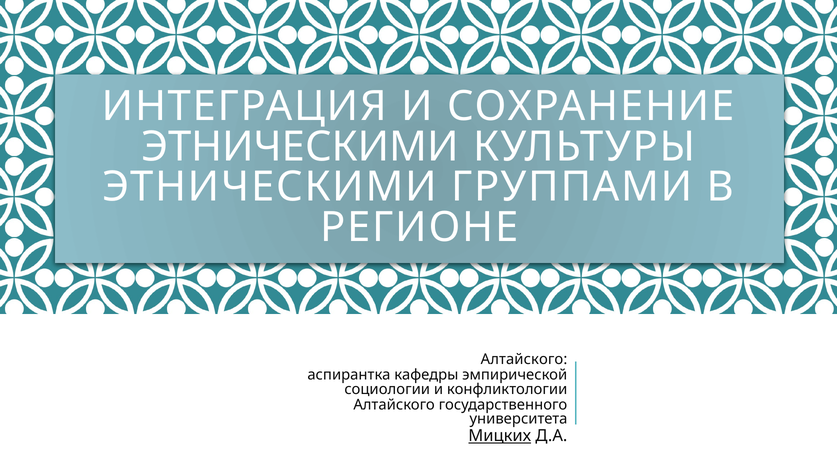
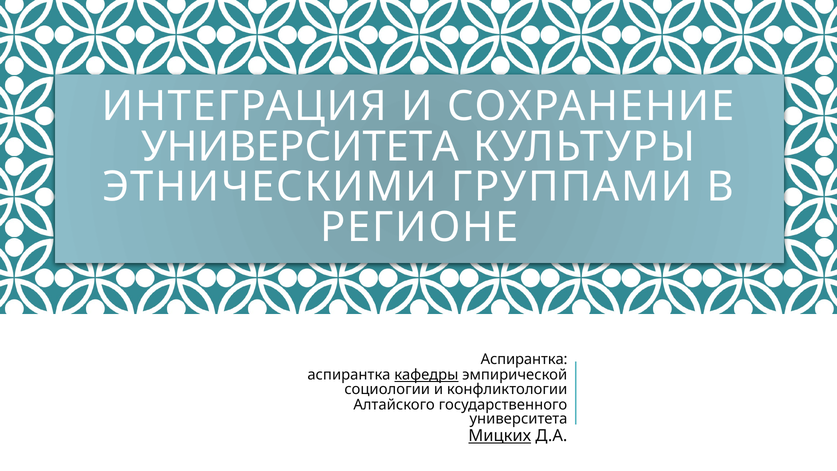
ЭТНИЧЕСКИМИ: ЭТНИЧЕСКИМИ -> УНИВЕРСИТЕТА (300, 147)
Алтайского: Алтайского -> Аспирантка (524, 359)
кафедры underline: none -> present (426, 375)
